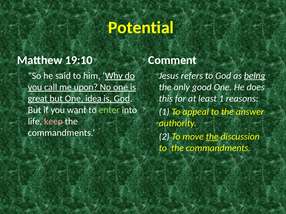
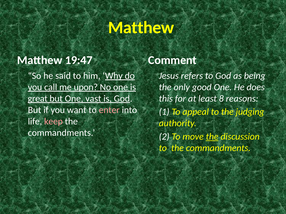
Potential: Potential -> Matthew (141, 28)
19:10: 19:10 -> 19:47 (79, 60)
being underline: present -> none (255, 76)
idea: idea -> vast (93, 99)
least 1: 1 -> 8 (221, 99)
enter colour: light green -> pink (109, 110)
answer: answer -> judging (250, 112)
